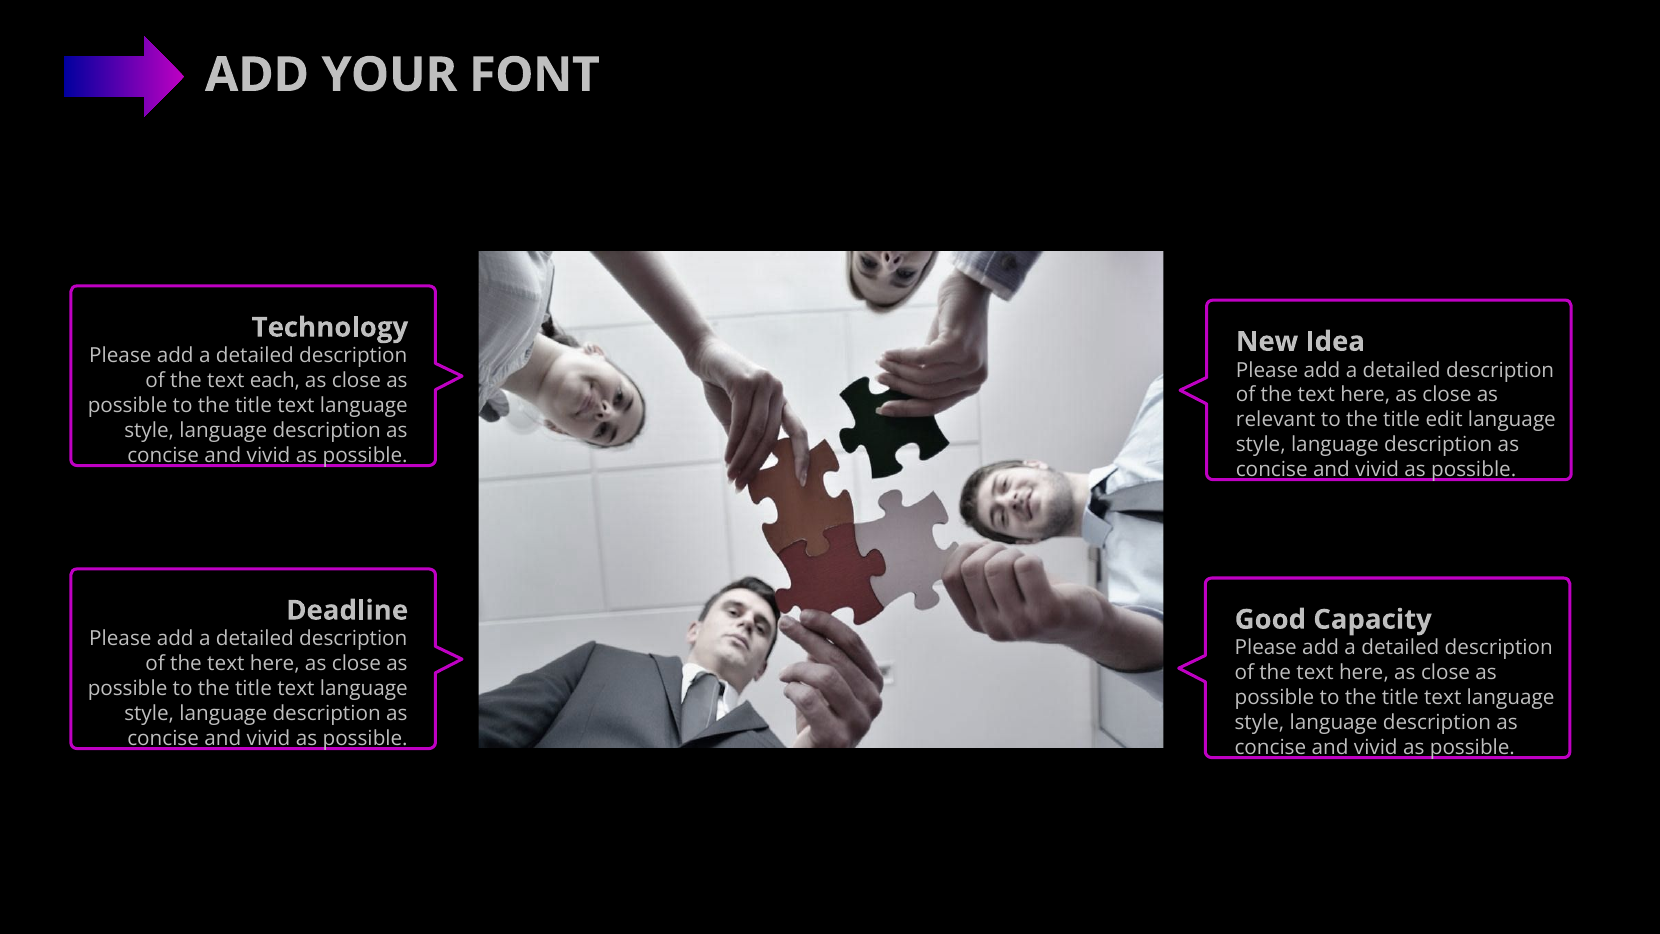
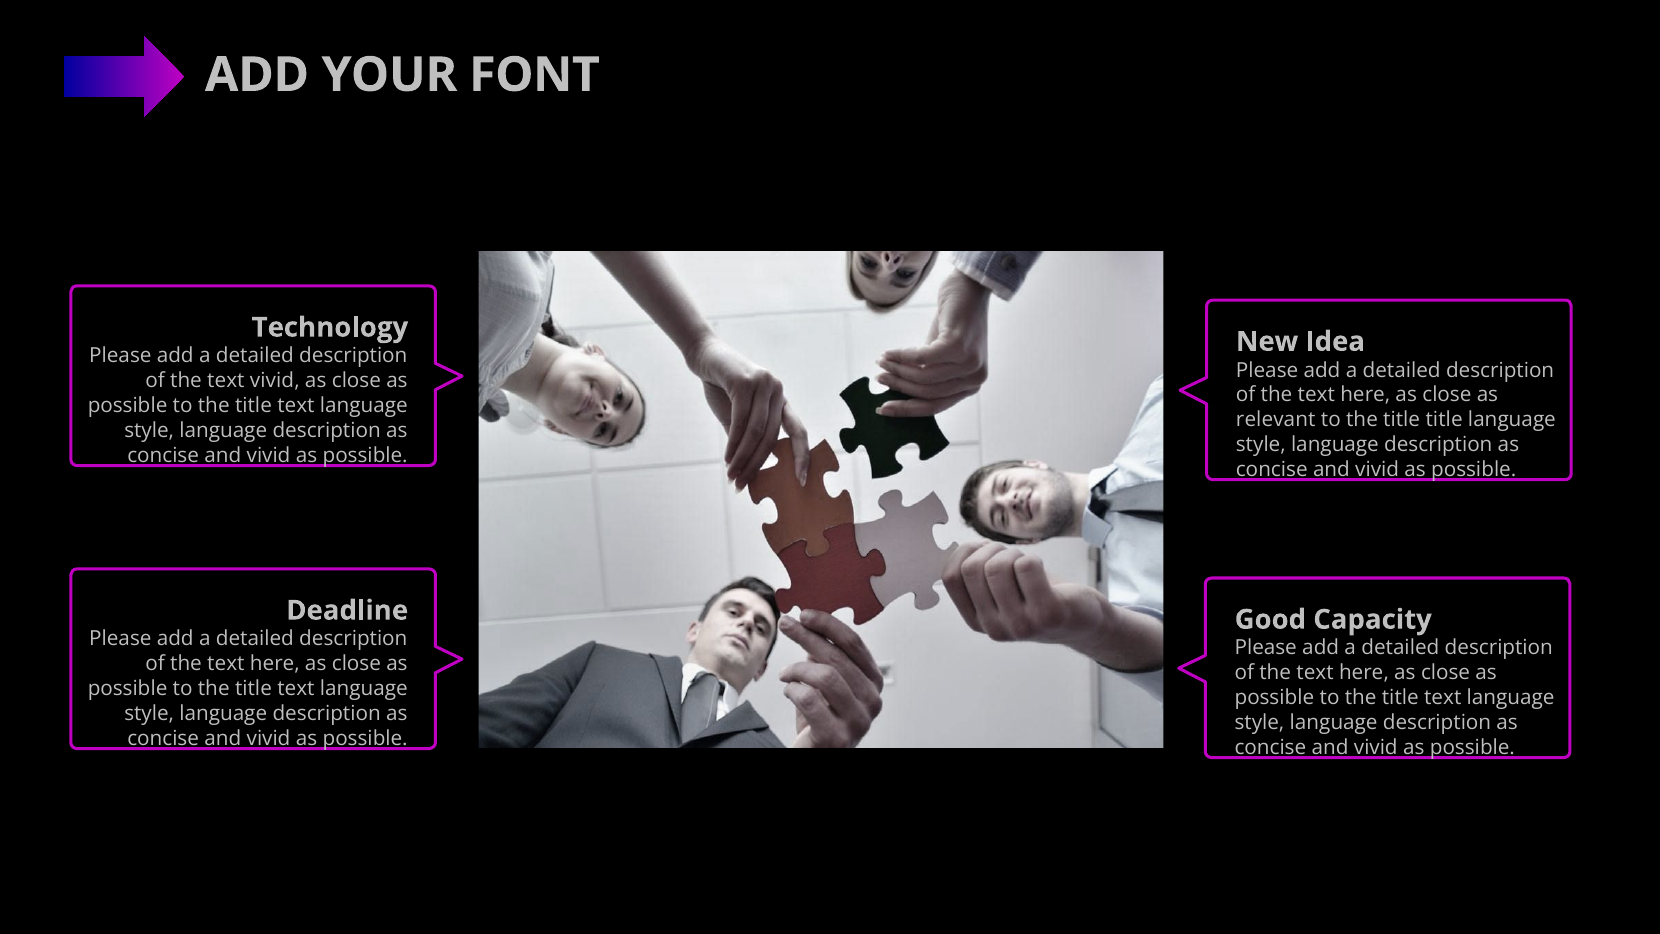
text each: each -> vivid (275, 381)
title edit: edit -> title (1444, 420)
